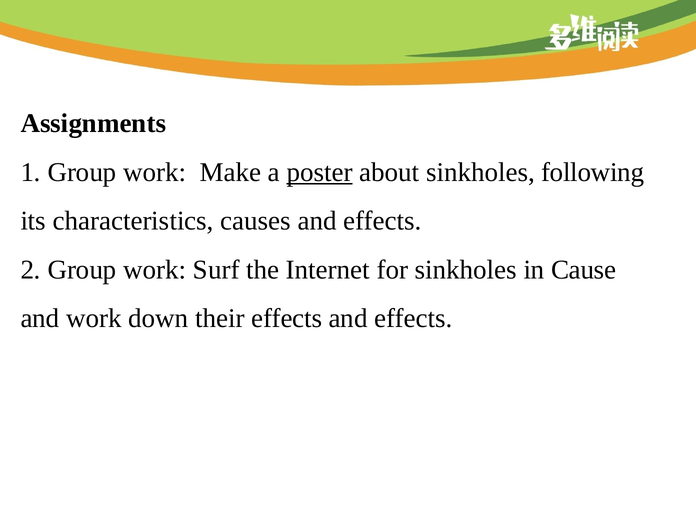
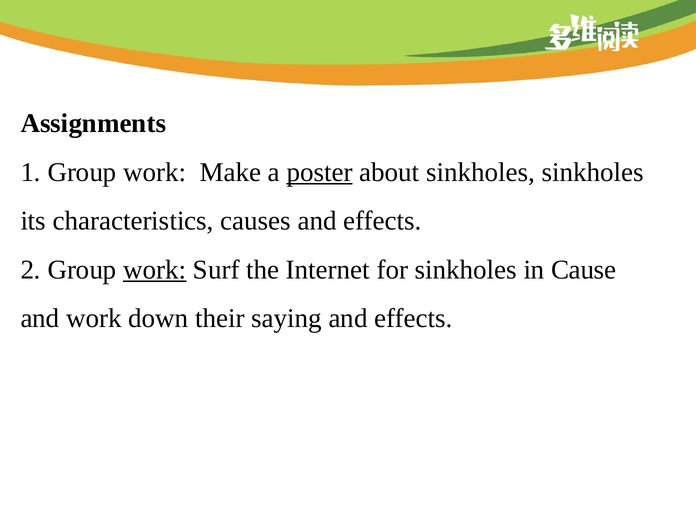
sinkholes following: following -> sinkholes (593, 172)
work underline: none -> present (155, 270)
their effects: effects -> saying (287, 318)
